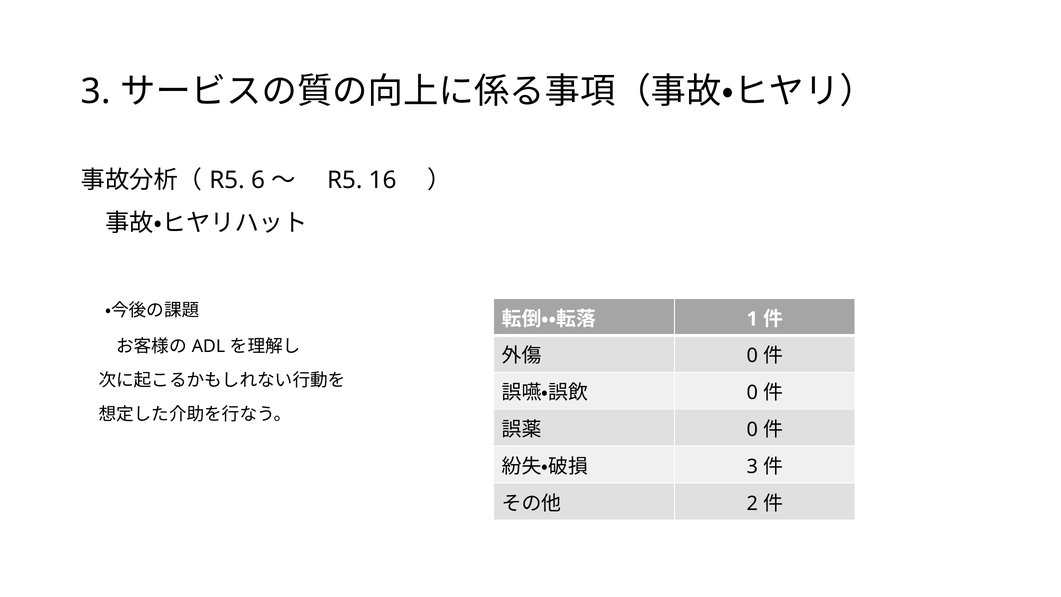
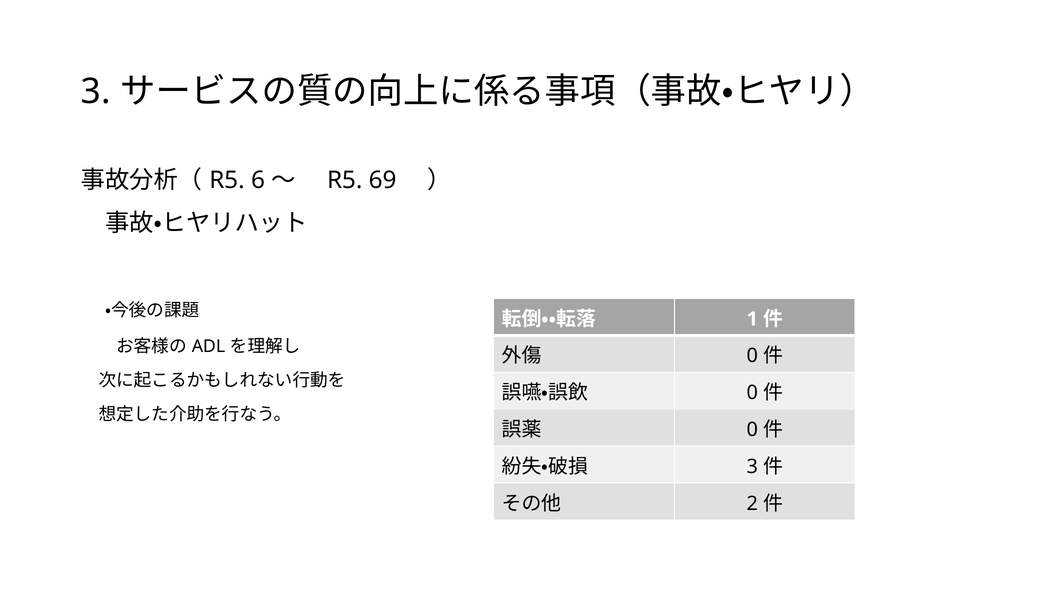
16: 16 -> 69 (383, 180)
